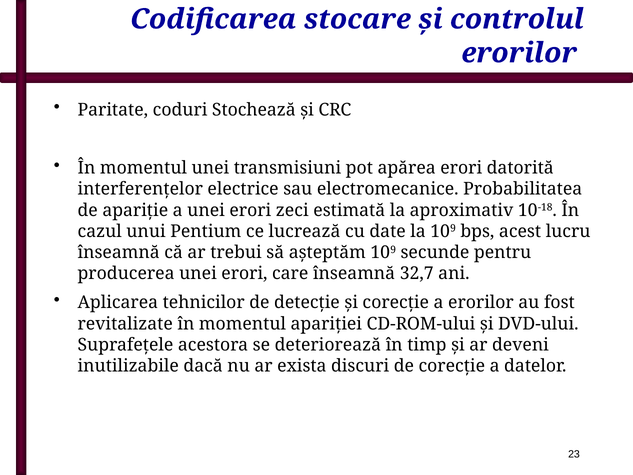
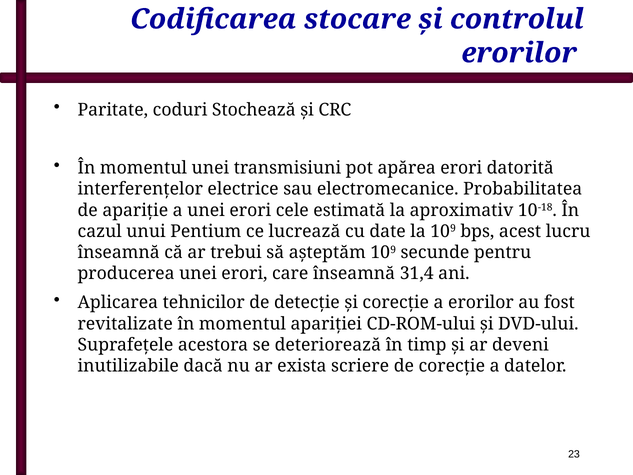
zeci: zeci -> cele (292, 210)
32,7: 32,7 -> 31,4 (417, 273)
discuri: discuri -> scriere (360, 366)
